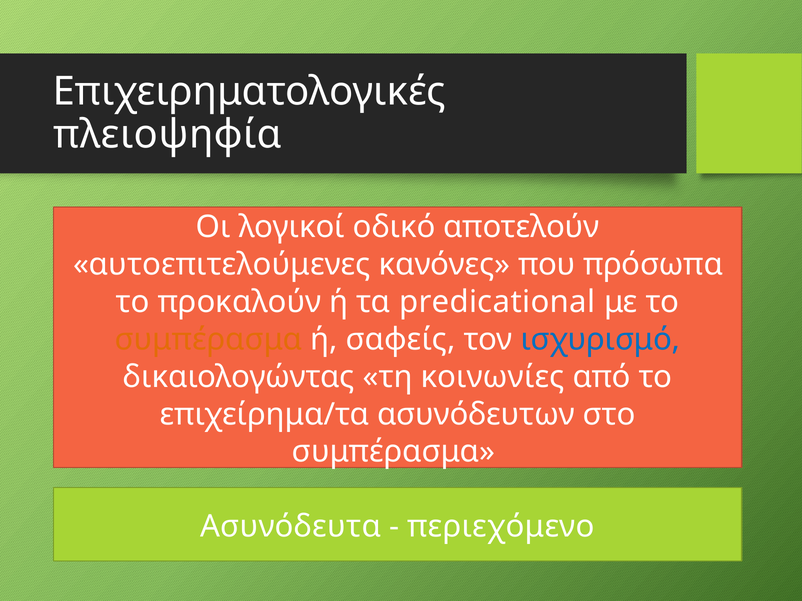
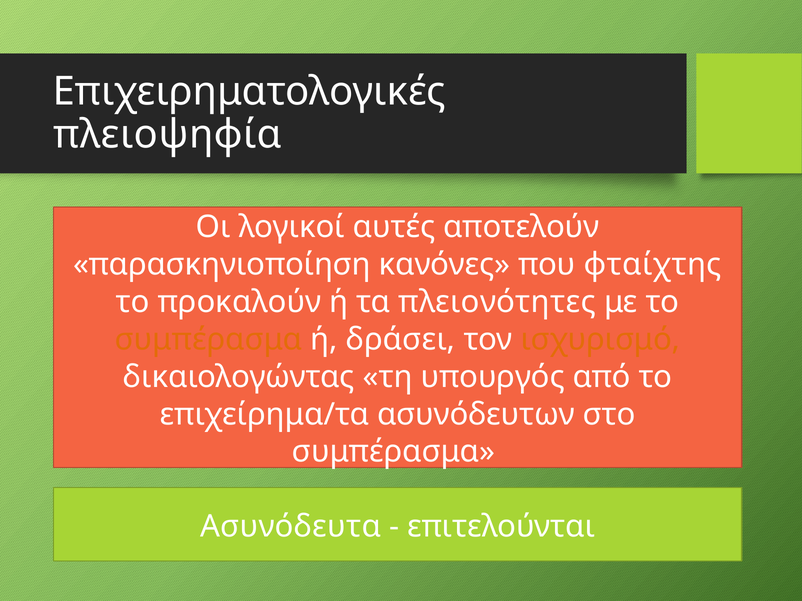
οδικό: οδικό -> αυτές (394, 227)
αυτοεπιτελούμενες: αυτοεπιτελούμενες -> παρασκηνιοποίηση (222, 265)
πρόσωπα: πρόσωπα -> φταίχτης (653, 265)
predicational: predicational -> πλειονότητες (497, 302)
σαφείς: σαφείς -> δράσει (401, 340)
ισχυρισμό colour: blue -> orange (600, 340)
κοινωνίες: κοινωνίες -> υπουργός (493, 377)
περιεχόμενο: περιεχόμενο -> επιτελούνται (501, 527)
